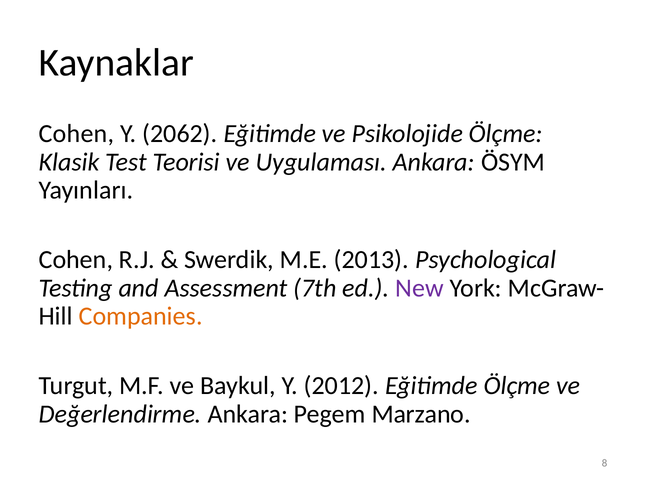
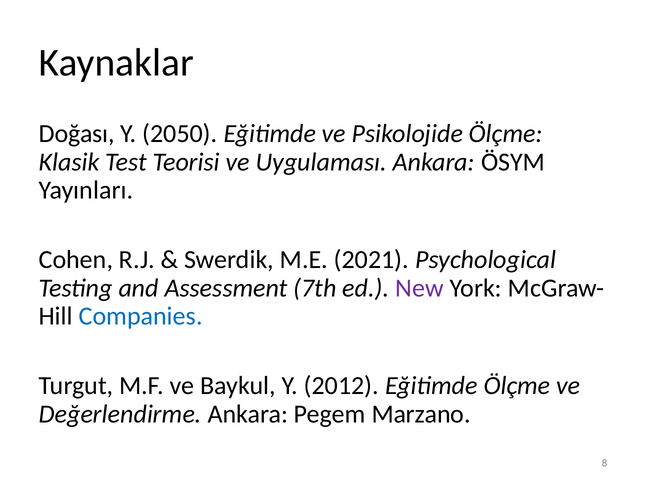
Cohen: Cohen -> Doğası (77, 134)
2062: 2062 -> 2050 (180, 134)
2013: 2013 -> 2021 (371, 260)
Companies colour: orange -> blue (141, 316)
